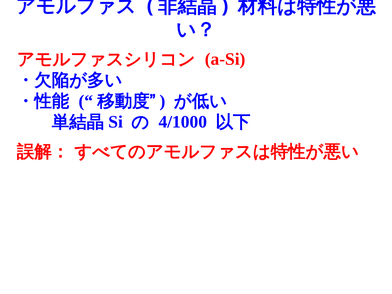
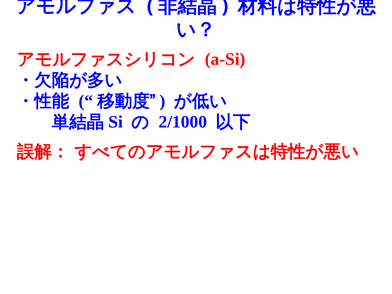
4/1000: 4/1000 -> 2/1000 (183, 122)
